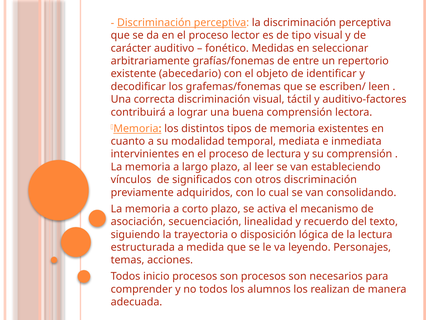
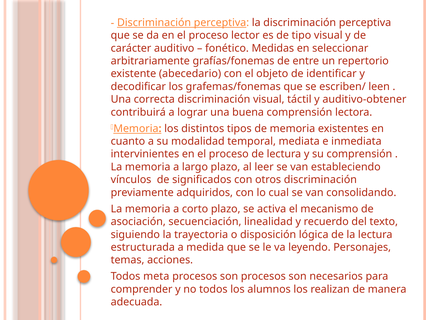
auditivo-factores: auditivo-factores -> auditivo-obtener (364, 99)
inicio: inicio -> meta (156, 276)
